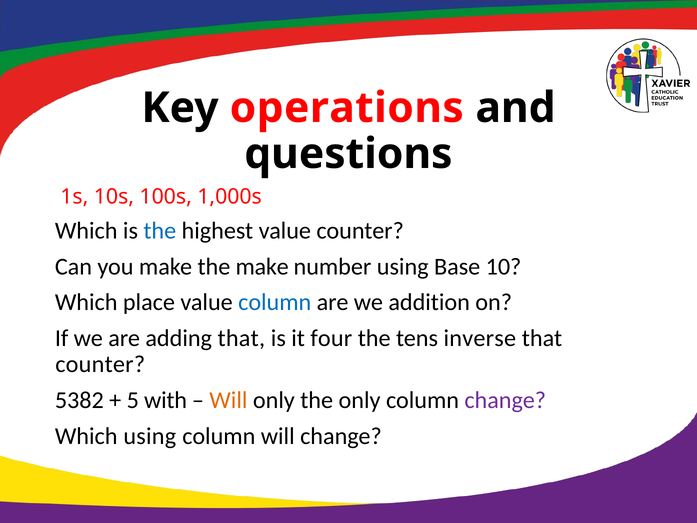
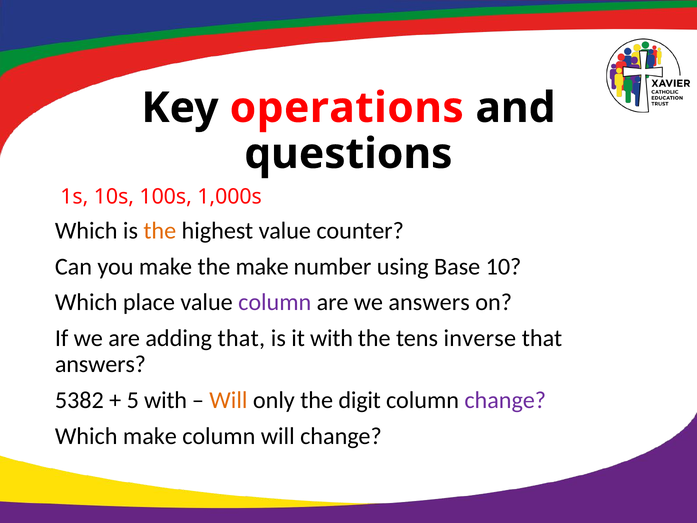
the colour: blue -> orange (160, 231)
column colour: blue -> purple (275, 302)
we addition: addition -> answers (429, 302)
it four: four -> with (332, 338)
counter: counter -> answers (100, 364)
the only: only -> digit (360, 400)
Which using: using -> make (150, 436)
